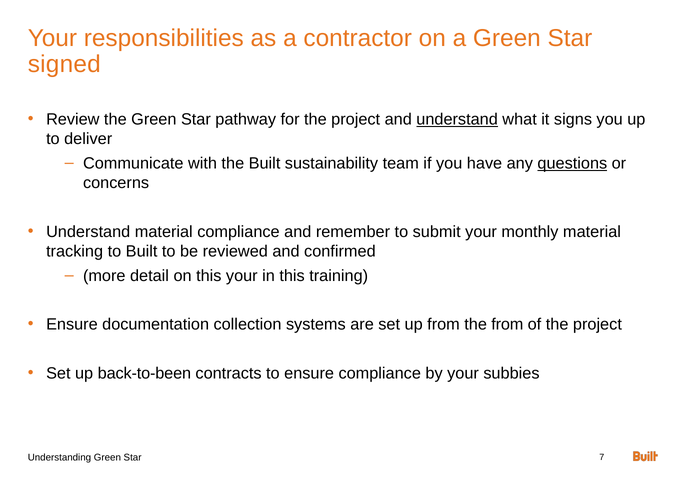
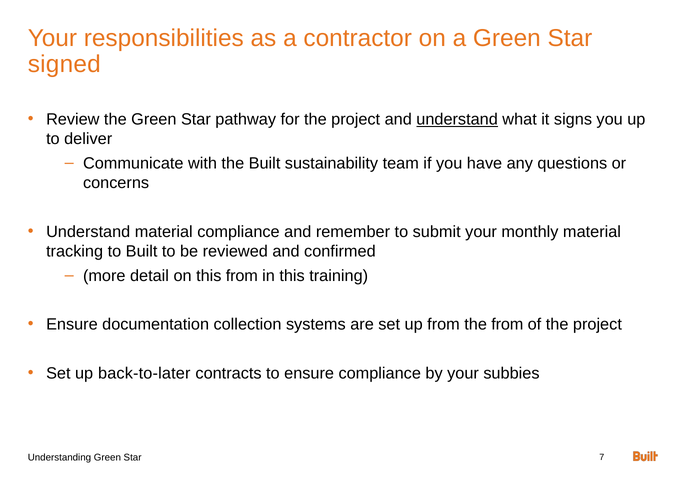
questions underline: present -> none (572, 164)
this your: your -> from (242, 276)
back-to-been: back-to-been -> back-to-later (144, 374)
